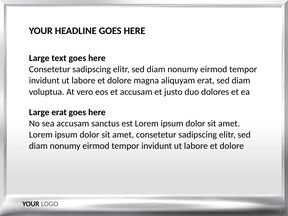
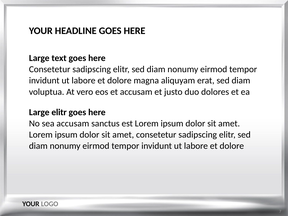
Large erat: erat -> elitr (59, 112)
